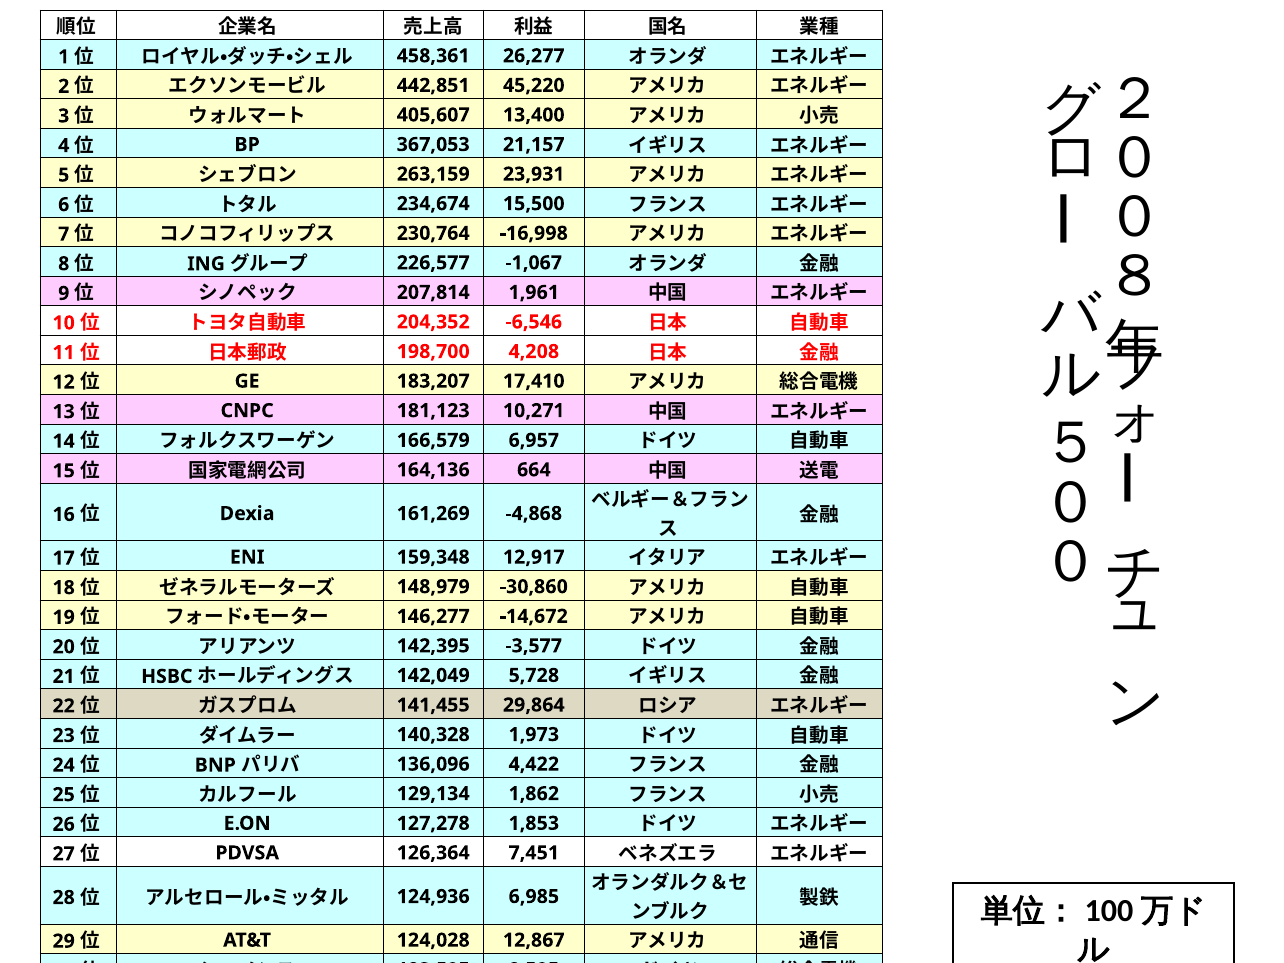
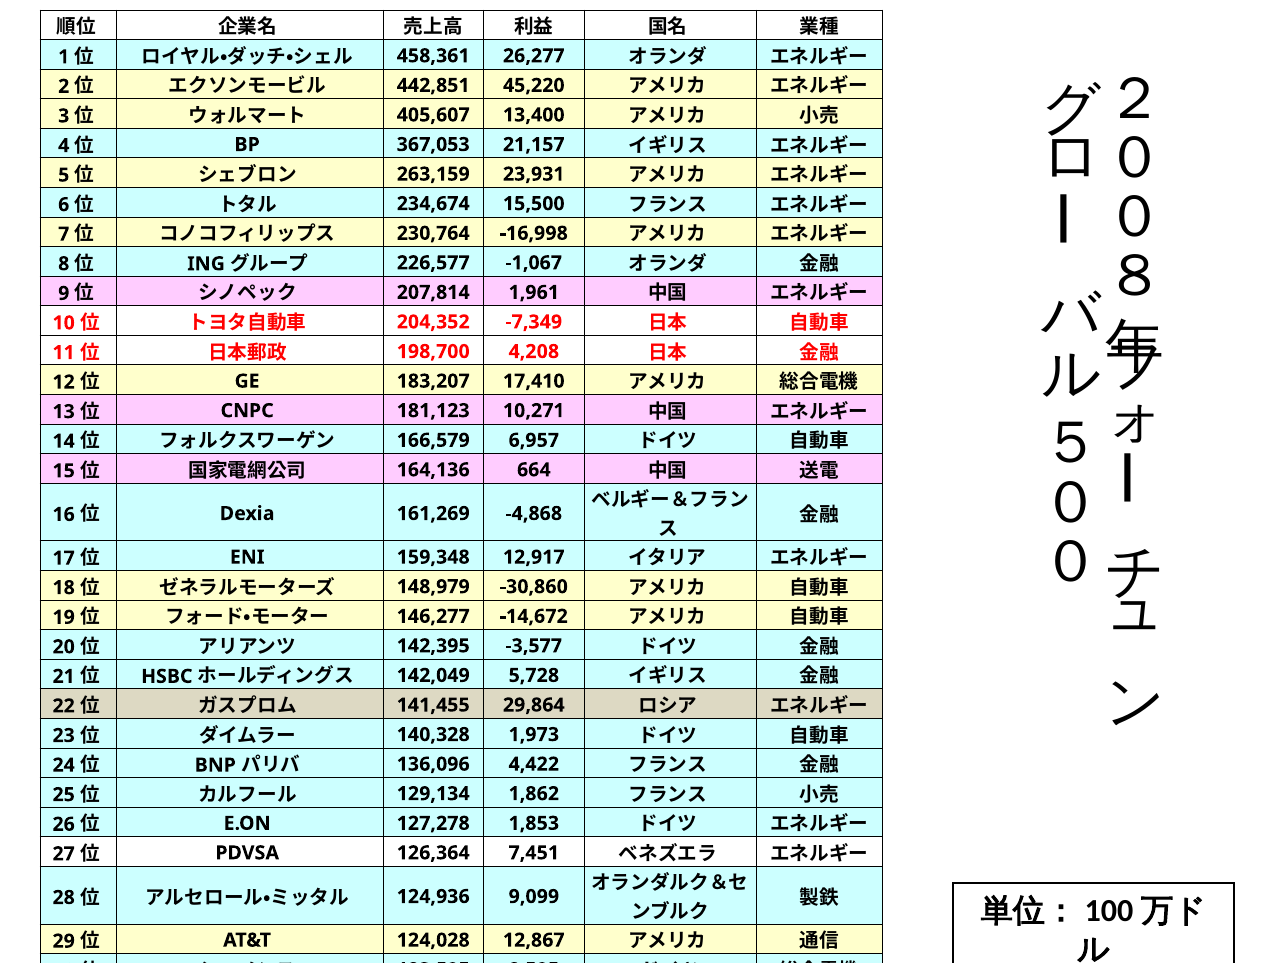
-6,546: -6,546 -> -7,349 (534, 322)
6,985: 6,985 -> 9,099 (534, 897)
